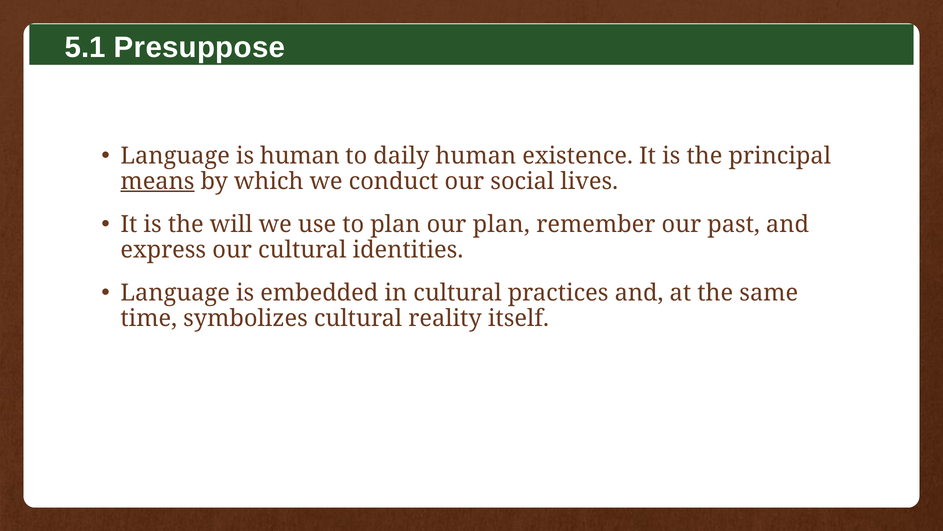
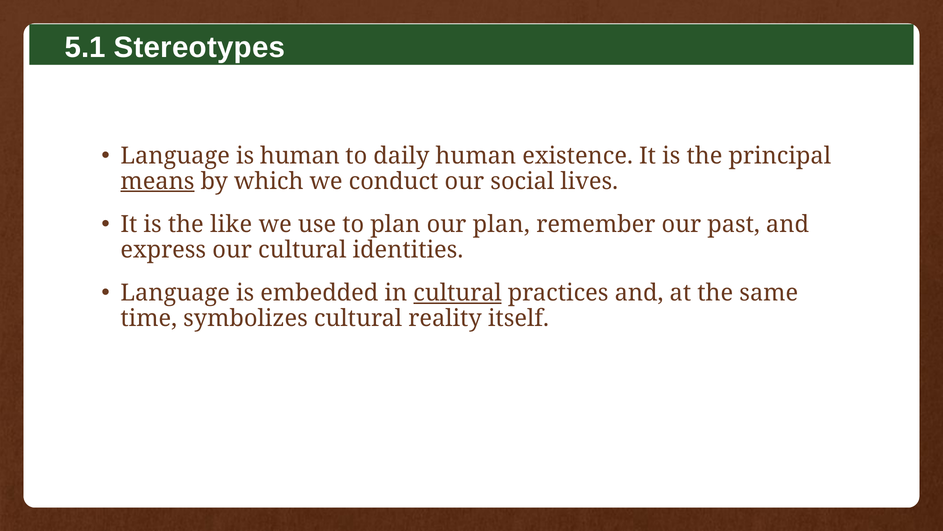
Presuppose: Presuppose -> Stereotypes (199, 47)
will: will -> like (231, 224)
cultural underline: none -> present (458, 293)
